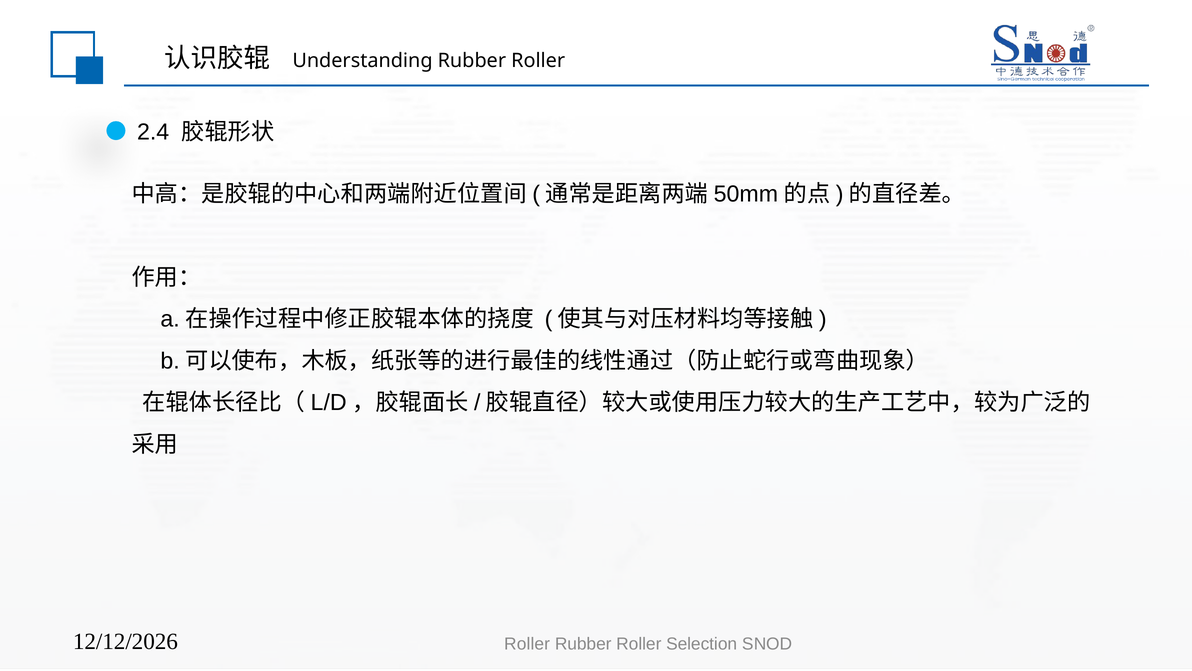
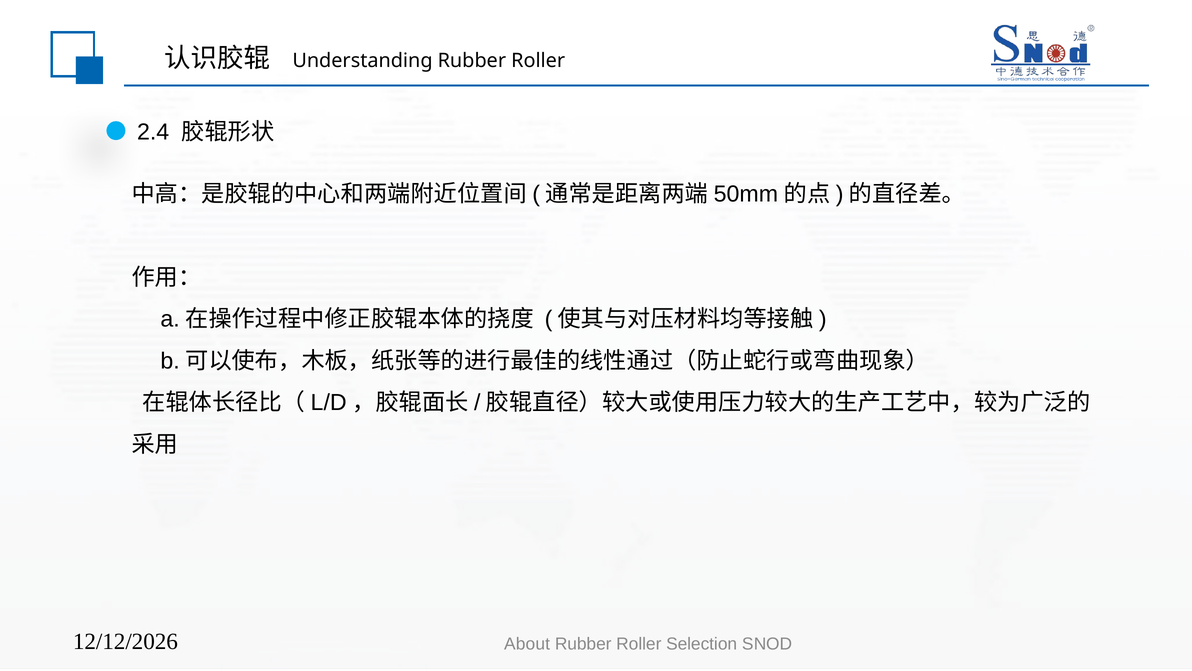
Roller: Roller -> About (527, 644)
